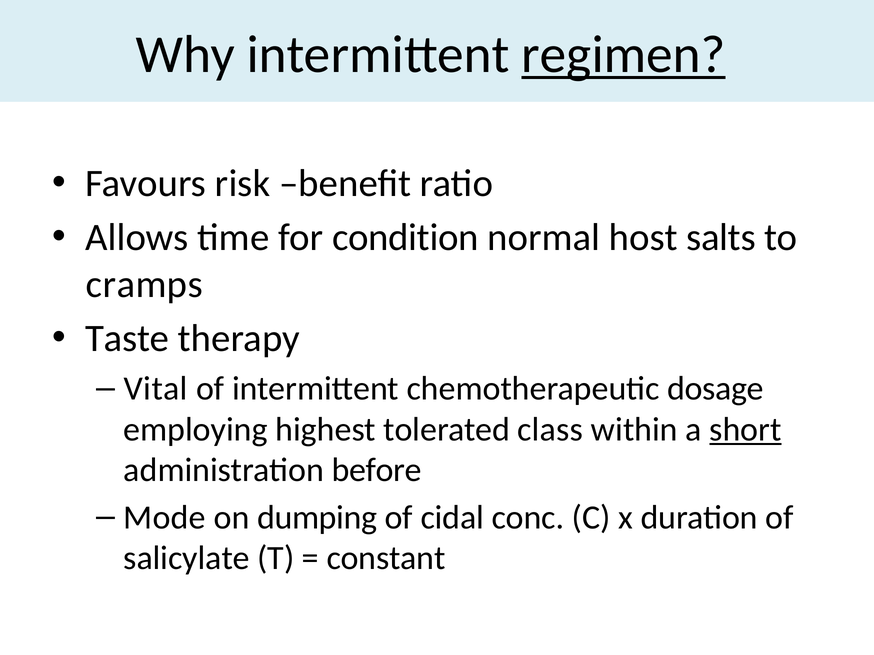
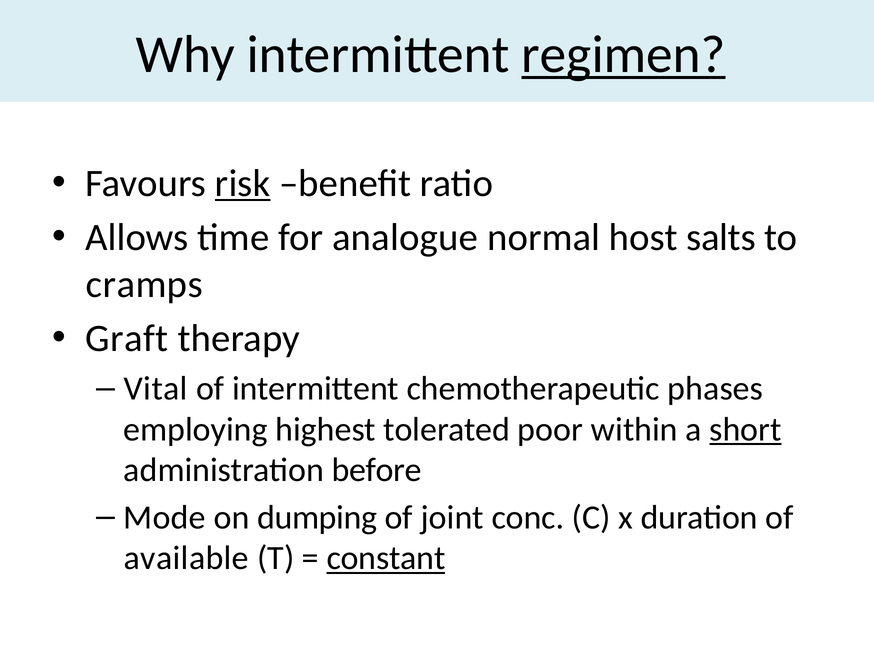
risk underline: none -> present (243, 183)
condition: condition -> analogue (405, 238)
Taste: Taste -> Graft (127, 339)
dosage: dosage -> phases (715, 389)
class: class -> poor (550, 430)
cidal: cidal -> joint (452, 518)
salicylate: salicylate -> available (186, 559)
constant underline: none -> present (386, 559)
